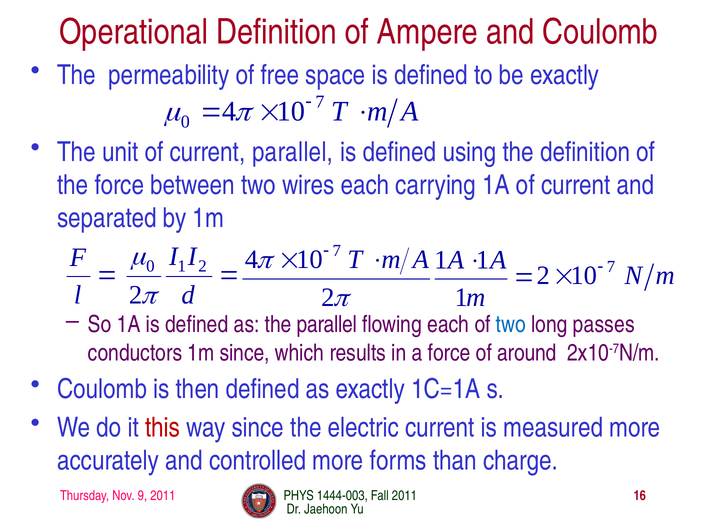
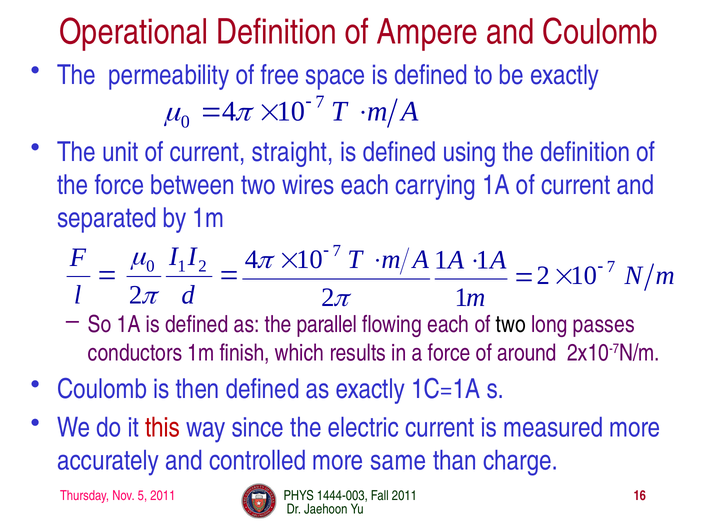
current parallel: parallel -> straight (293, 152)
two colour: blue -> black (511, 324)
1m since: since -> finish (245, 352)
forms: forms -> same (398, 460)
9: 9 -> 5 (142, 495)
